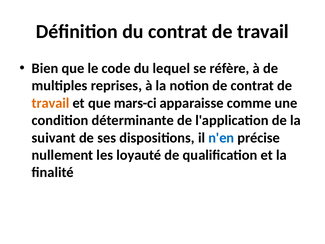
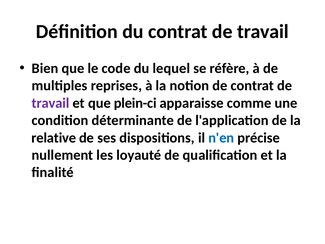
travail colour: orange -> purple (51, 103)
mars-ci: mars-ci -> plein-ci (135, 103)
suivant: suivant -> relative (54, 138)
